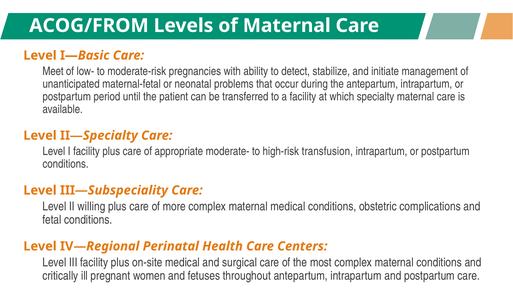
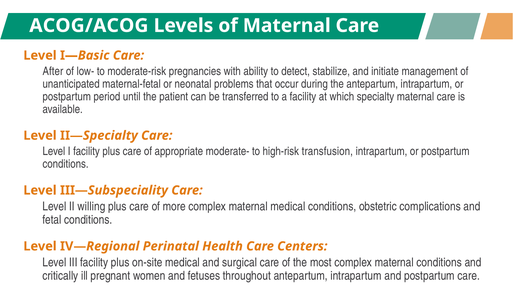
ACOG/FROM: ACOG/FROM -> ACOG/ACOG (89, 26)
Meet: Meet -> After (53, 71)
